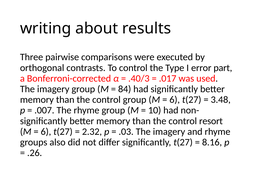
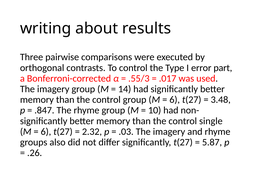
.40/3: .40/3 -> .55/3 (139, 79)
84: 84 -> 14 (125, 89)
.007: .007 -> .847 (44, 111)
resort: resort -> single (211, 121)
8.16: 8.16 -> 5.87 (212, 143)
